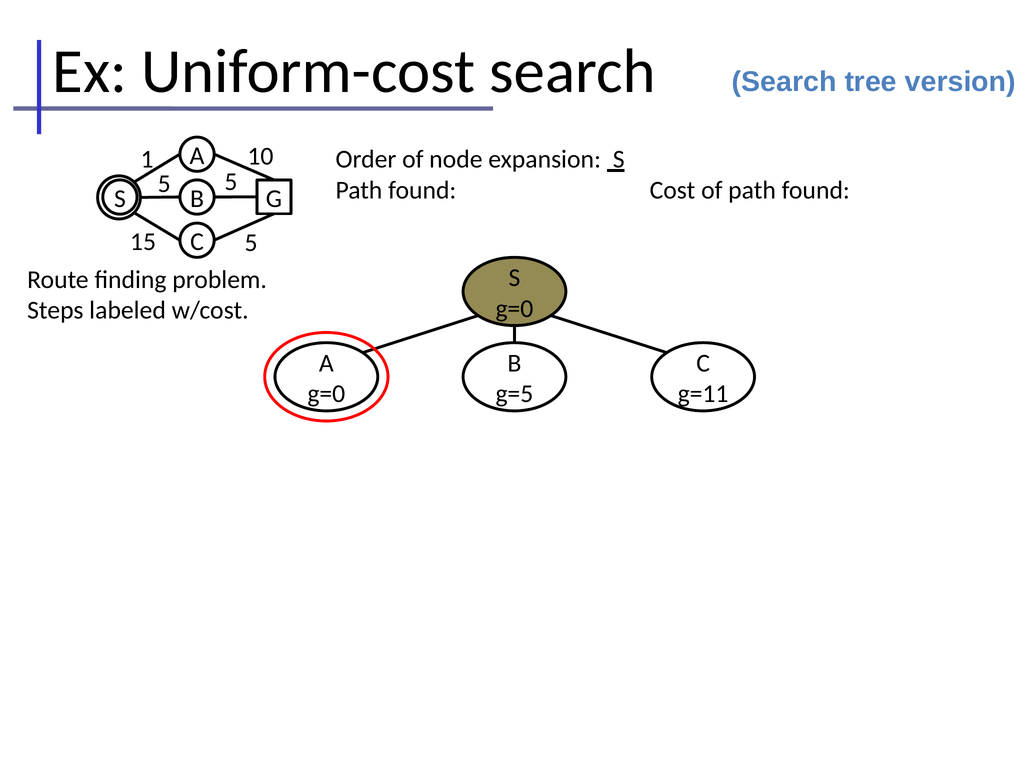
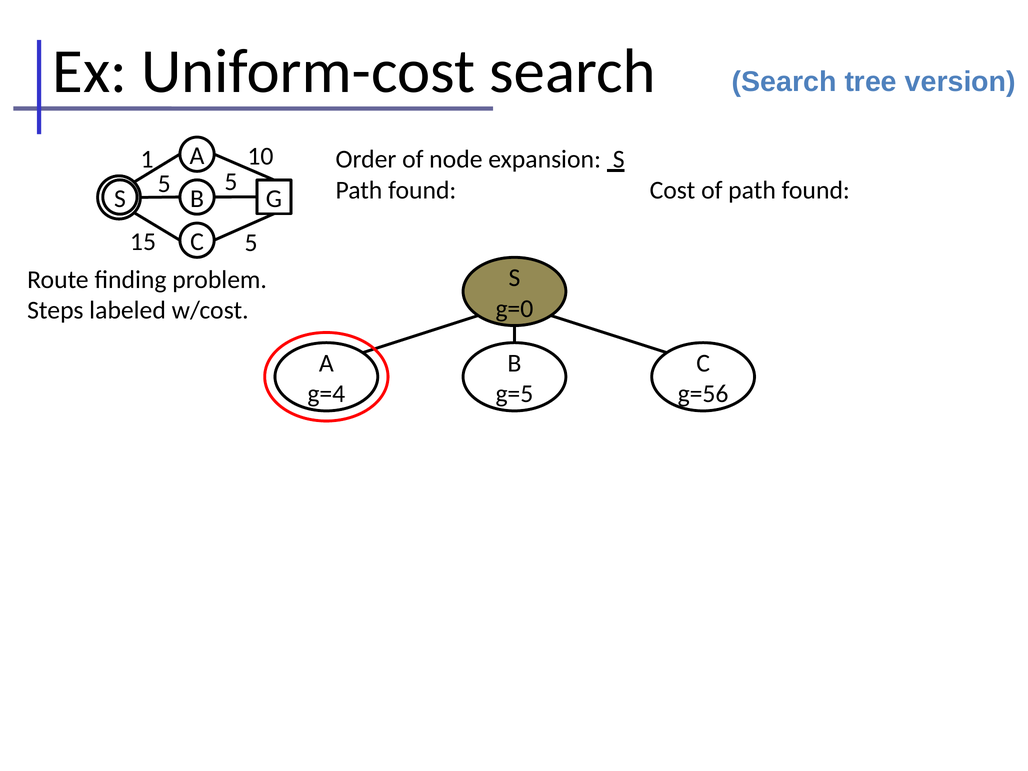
g=0: g=0 -> g=4 (326, 394)
g=11: g=11 -> g=56 (703, 394)
